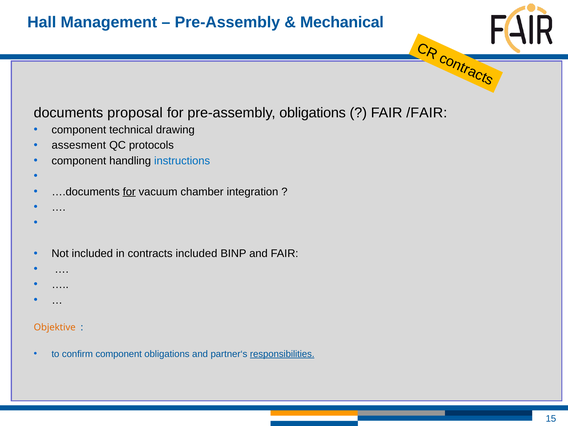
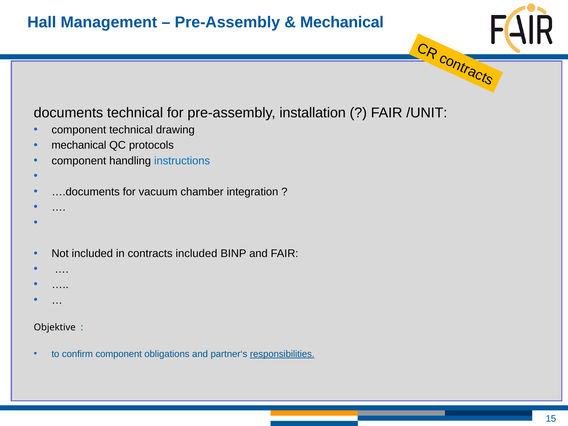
documents proposal: proposal -> technical (135, 113)
pre-assembly obligations: obligations -> installation (313, 113)
/FAIR: /FAIR -> /UNIT (427, 113)
assesment: assesment -> mechanical (79, 145)
for underline: present -> none (129, 192)
Objektive colour: orange -> black (55, 327)
